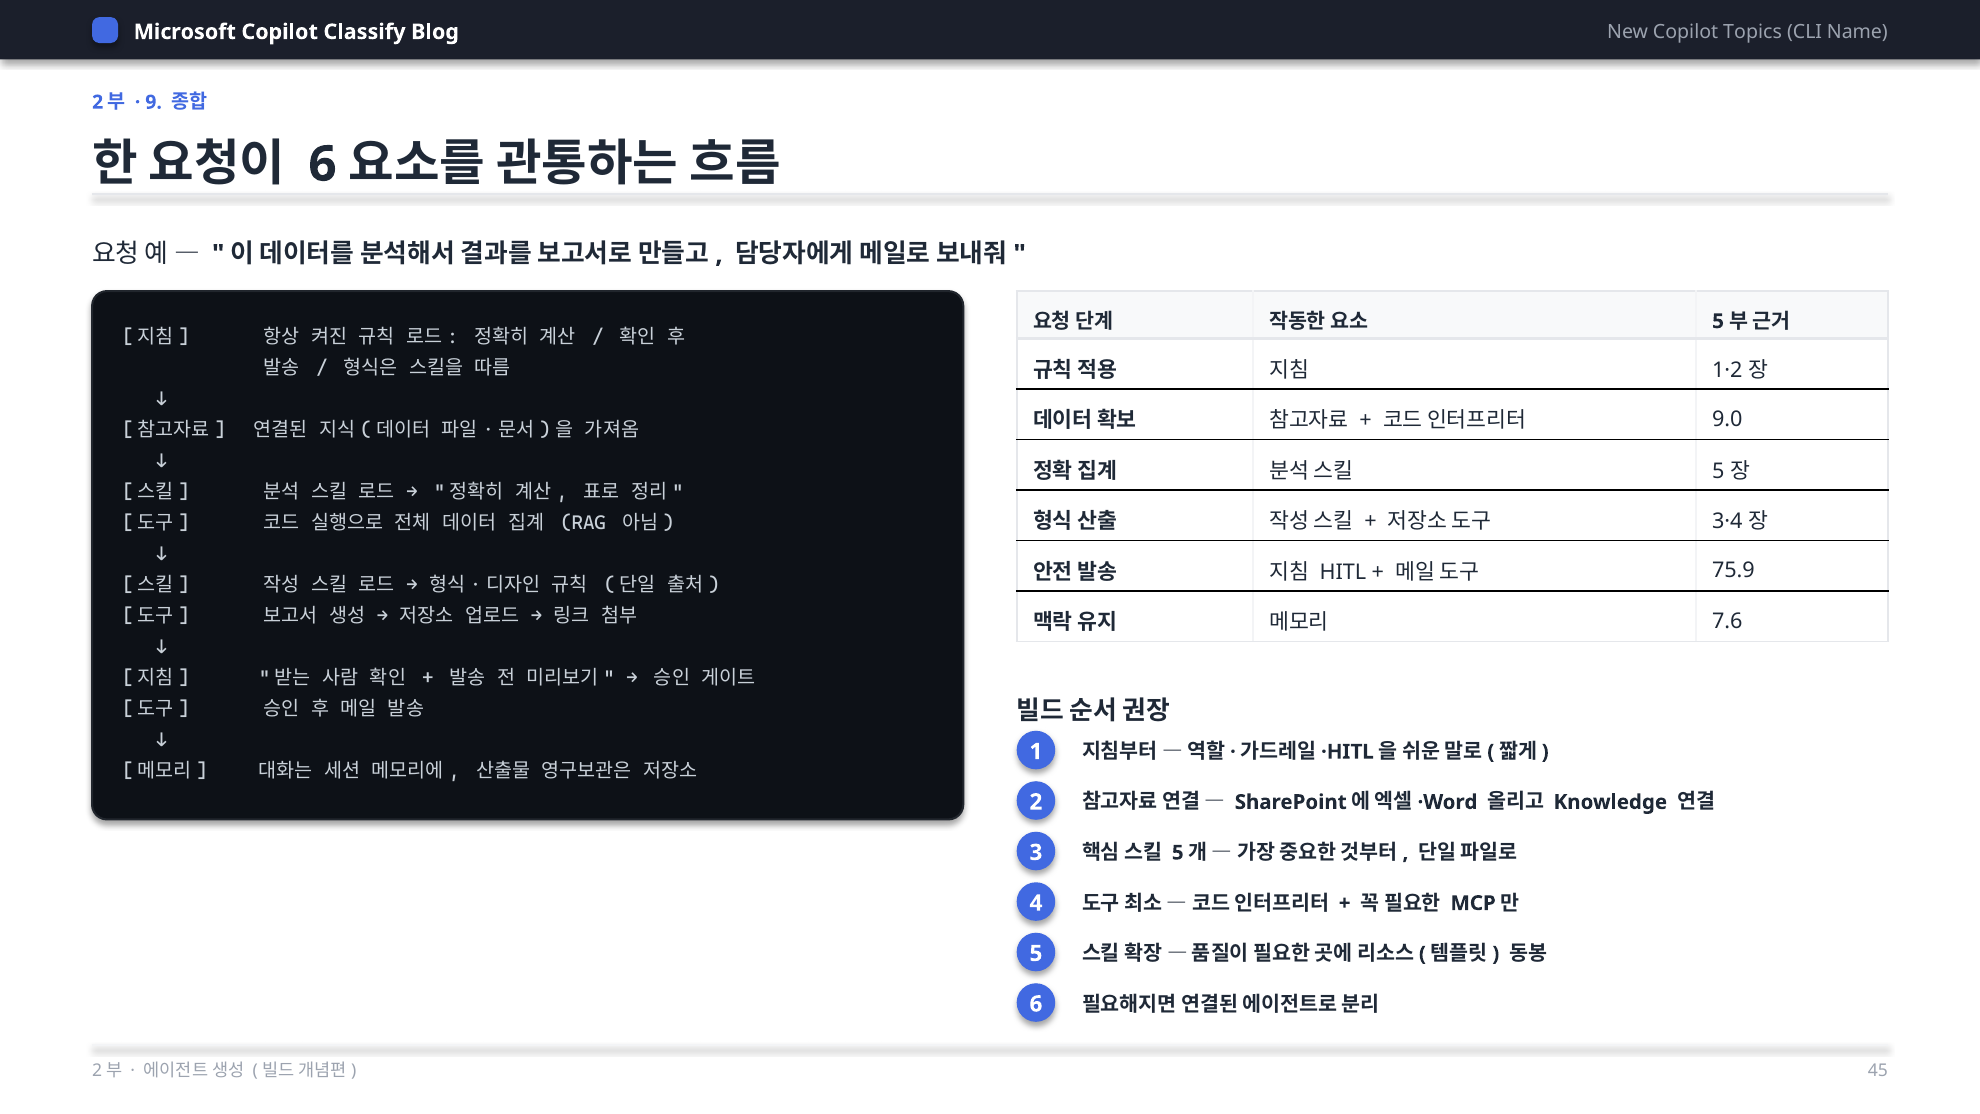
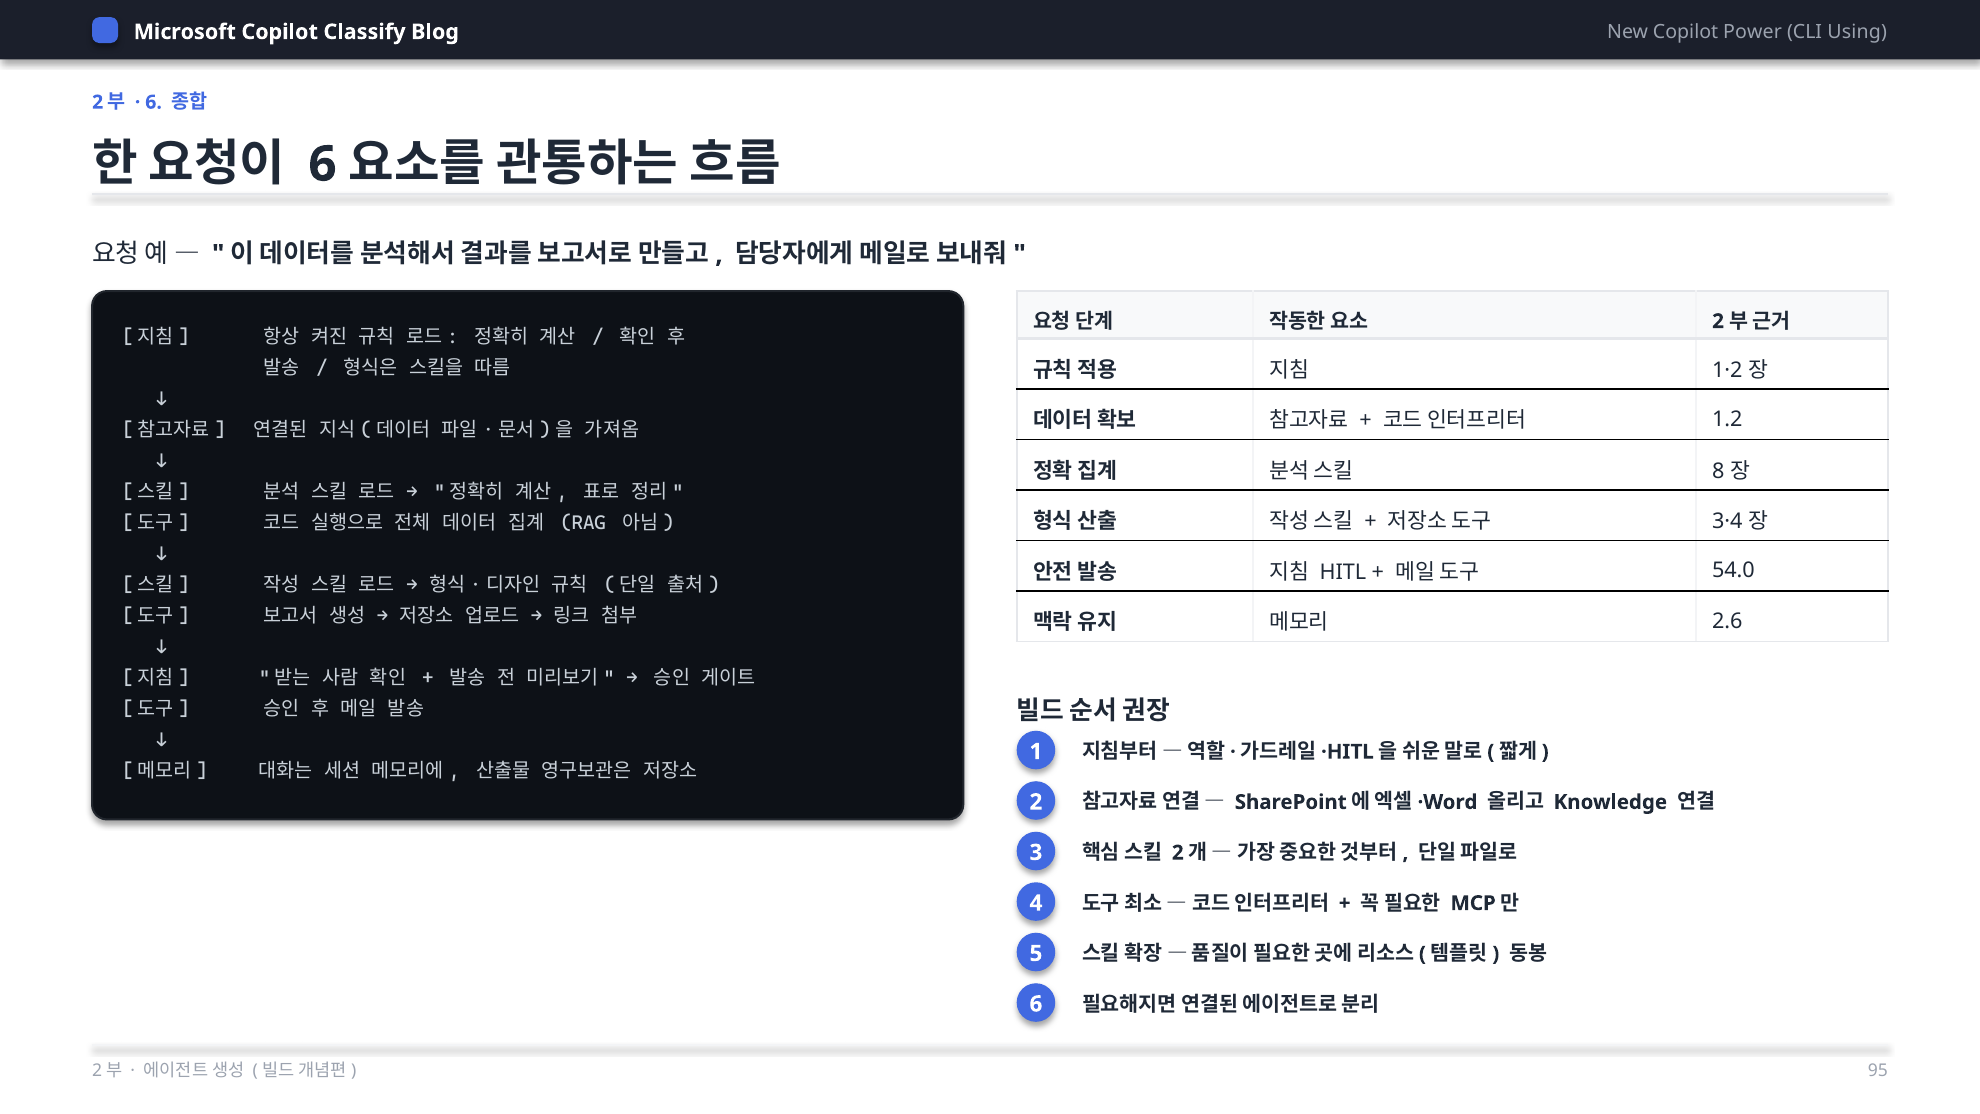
Topics: Topics -> Power (1753, 32)
Name: Name -> Using (1857, 32)
9: 9 -> 6 (154, 102)
5: 5 -> 2 (1718, 321)
9.0: 9.0 -> 1.2 (1727, 419)
5: 5 -> 8 (1718, 471)
75.9: 75.9 -> 54.0 (1733, 571)
7.6: 7.6 -> 2.6 (1727, 621)
5: 5 -> 2 (1178, 853)
45: 45 -> 95 (1878, 1071)
